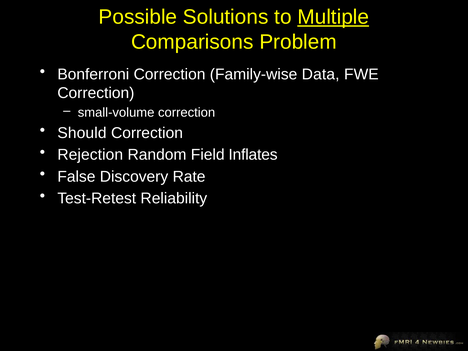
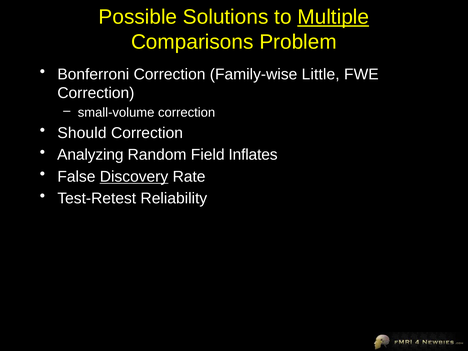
Data: Data -> Little (321, 74)
Rejection: Rejection -> Analyzing (90, 155)
Discovery underline: none -> present (134, 177)
